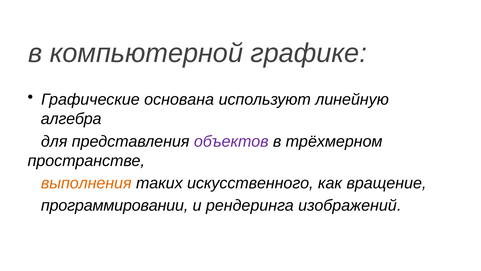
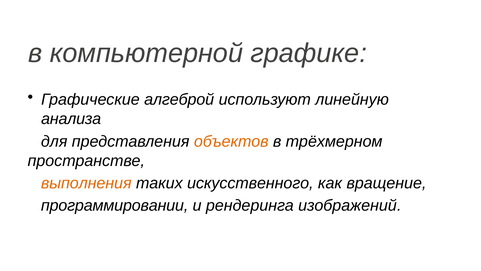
основана: основана -> алгеброй (179, 100)
алгебра: алгебра -> анализа (71, 119)
объектов colour: purple -> orange (231, 141)
